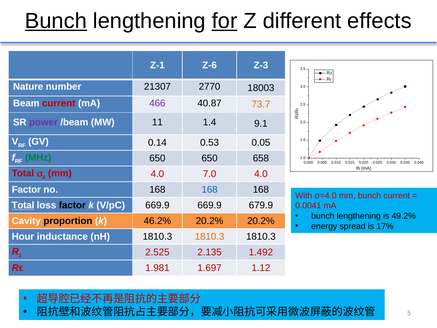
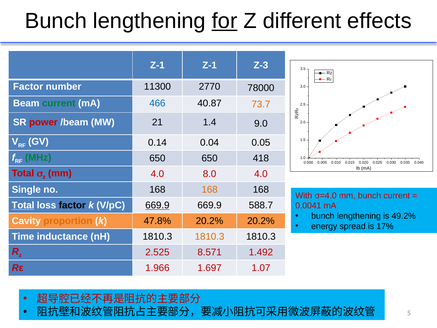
Bunch underline: present -> none (56, 21)
Z-1 Z-6: Z-6 -> Z-1 (210, 65)
Nature: Nature -> Factor (28, 87)
21307: 21307 -> 11300 (157, 87)
18003: 18003 -> 78000 (261, 88)
current colour: red -> green (59, 103)
466 colour: purple -> blue (157, 103)
power colour: purple -> red (43, 122)
11: 11 -> 21 (157, 122)
9.1: 9.1 -> 9.0 (261, 124)
0.53: 0.53 -> 0.04 (210, 142)
658: 658 -> 418 (261, 158)
7.0: 7.0 -> 8.0 (210, 174)
Factor: Factor -> Single (26, 189)
168 colour: blue -> orange (210, 189)
669.9 underline: none -> present (157, 205)
679.9: 679.9 -> 588.7 (261, 205)
proportion colour: black -> orange (68, 221)
46.2%: 46.2% -> 47.8% (157, 221)
Hour: Hour -> Time (23, 237)
2.135: 2.135 -> 8.571 (210, 252)
1.981: 1.981 -> 1.966 (157, 268)
1.12: 1.12 -> 1.07 (261, 268)
